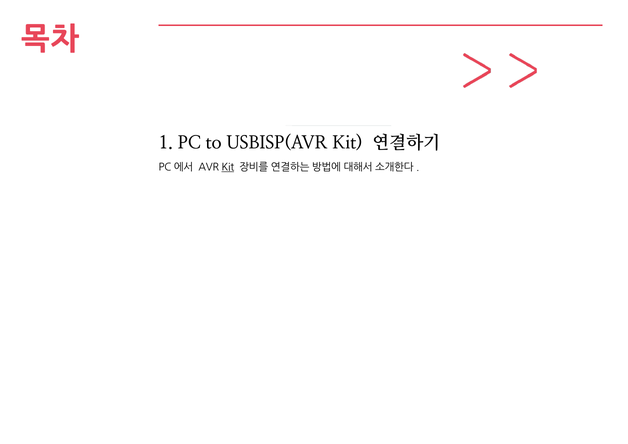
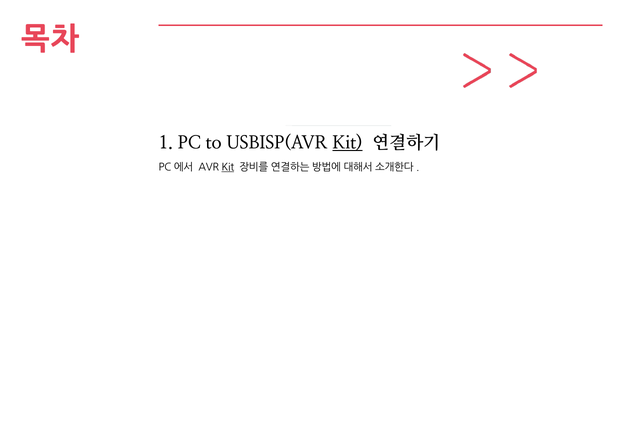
Kit underline: none -> present (348, 143)
